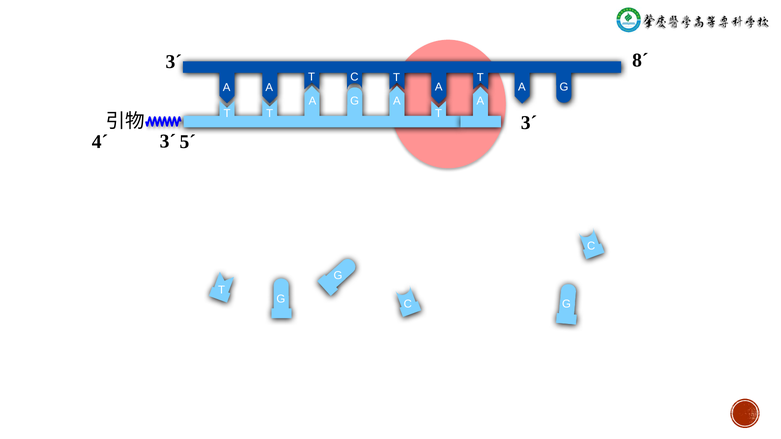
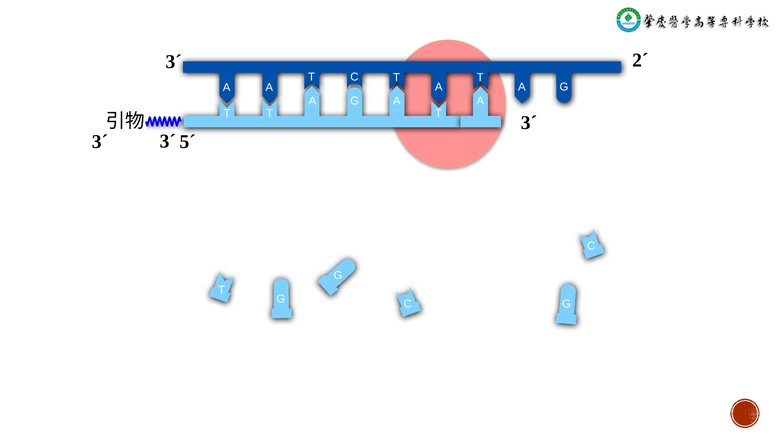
8´: 8´ -> 2´ (640, 60)
4´: 4´ -> 3´ (100, 142)
